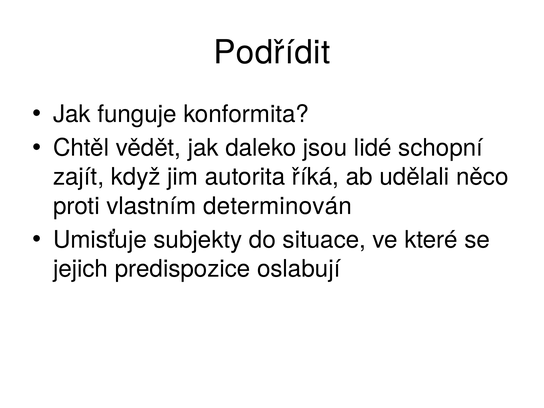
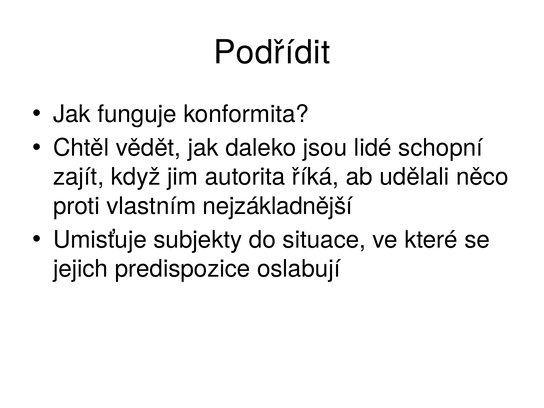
determinován: determinován -> nejzákladnější (278, 206)
